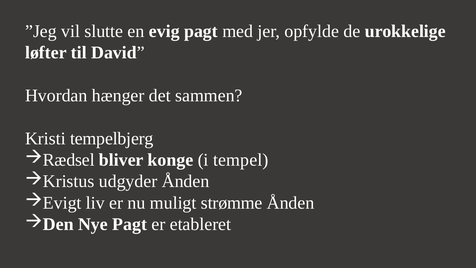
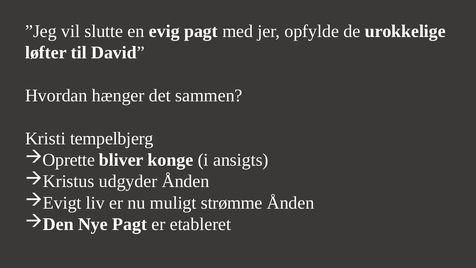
Rædsel: Rædsel -> Oprette (69, 160)
tempel: tempel -> ansigts (241, 160)
